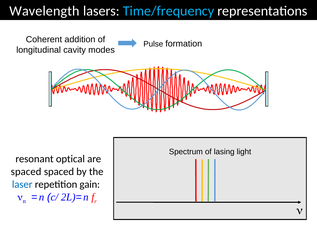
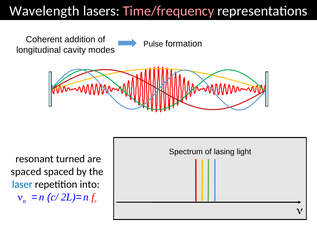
Time/frequency colour: light blue -> pink (169, 11)
optical: optical -> turned (70, 159)
gain: gain -> into (90, 184)
